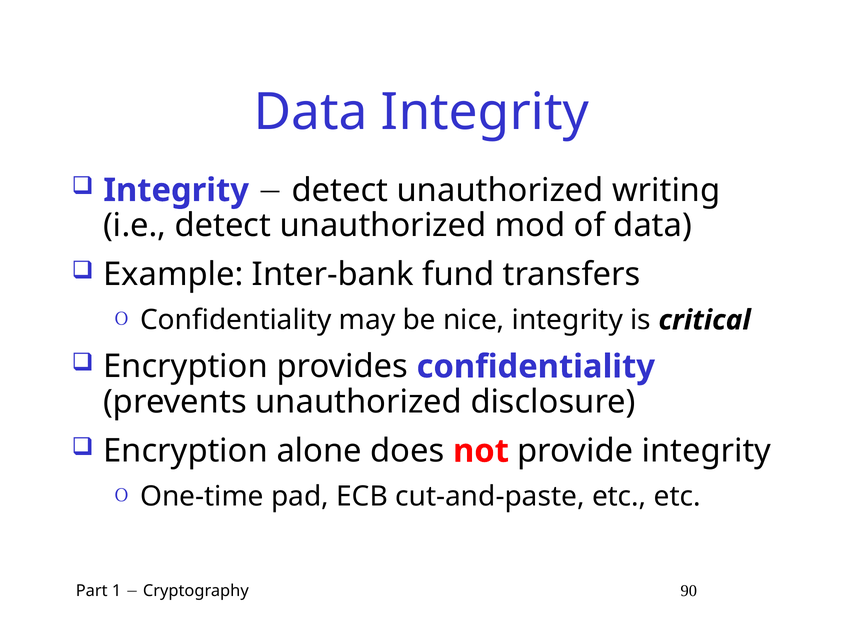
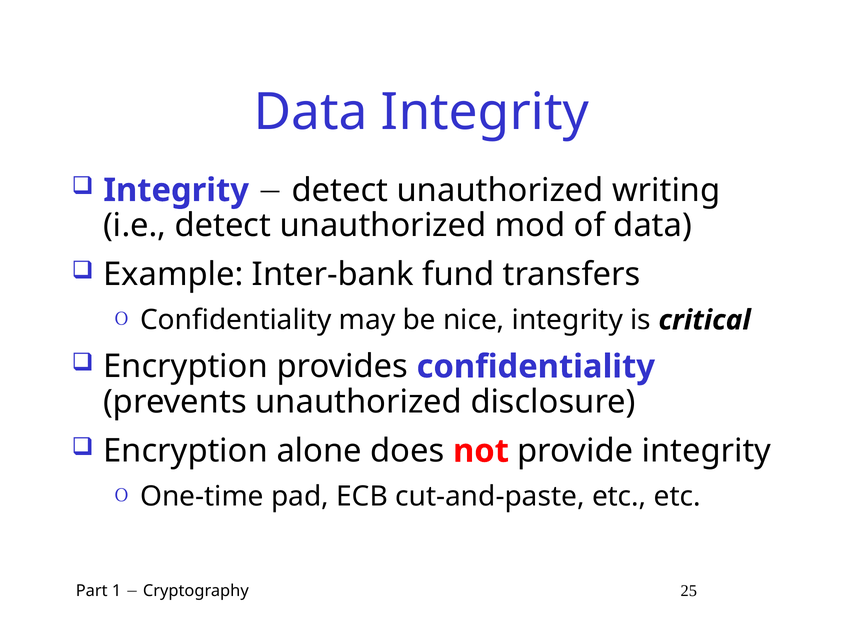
90: 90 -> 25 (689, 591)
